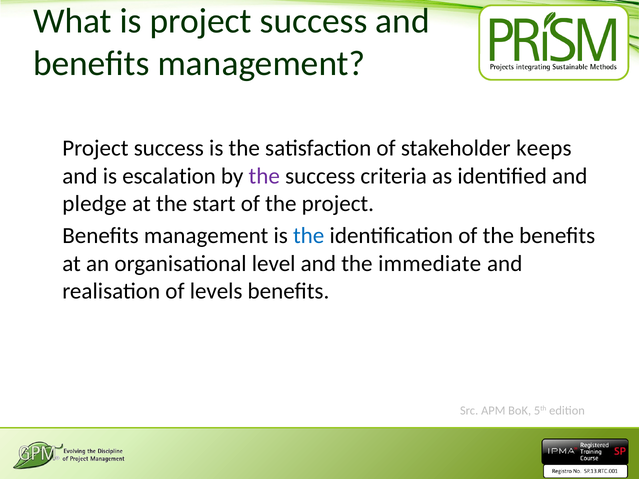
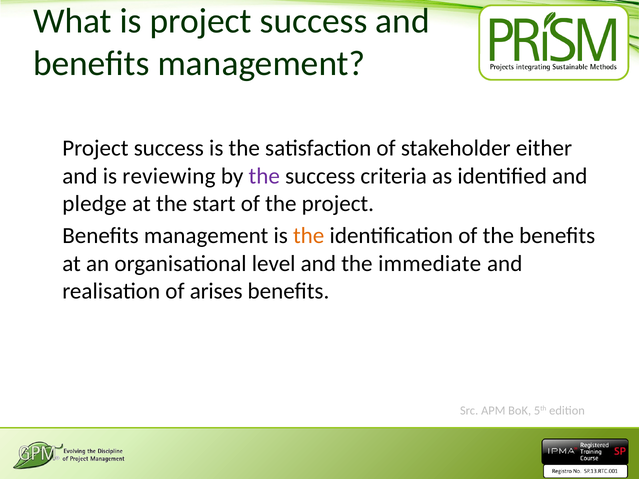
keeps: keeps -> either (544, 148)
escalation: escalation -> reviewing (169, 176)
the colour: blue -> orange (309, 236)
levels: levels -> arises (216, 291)
